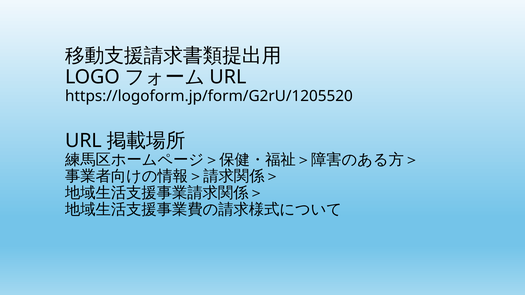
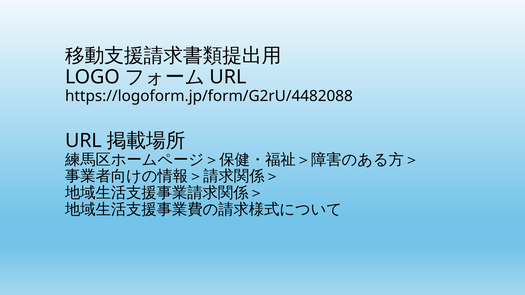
https://logoform.jp/form/G2rU/1205520: https://logoform.jp/form/G2rU/1205520 -> https://logoform.jp/form/G2rU/4482088 (209, 96)
